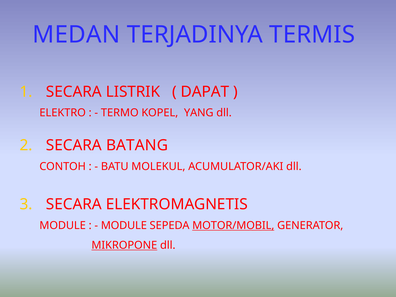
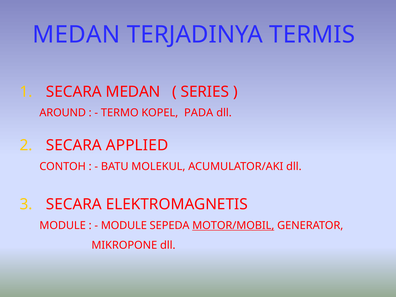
SECARA LISTRIK: LISTRIK -> MEDAN (133, 92)
DAPAT: DAPAT -> SERIES (205, 92)
ELEKTRO: ELEKTRO -> AROUND (63, 113)
YANG: YANG -> PADA (199, 113)
BATANG: BATANG -> APPLIED (137, 145)
MIKROPONE underline: present -> none (124, 245)
